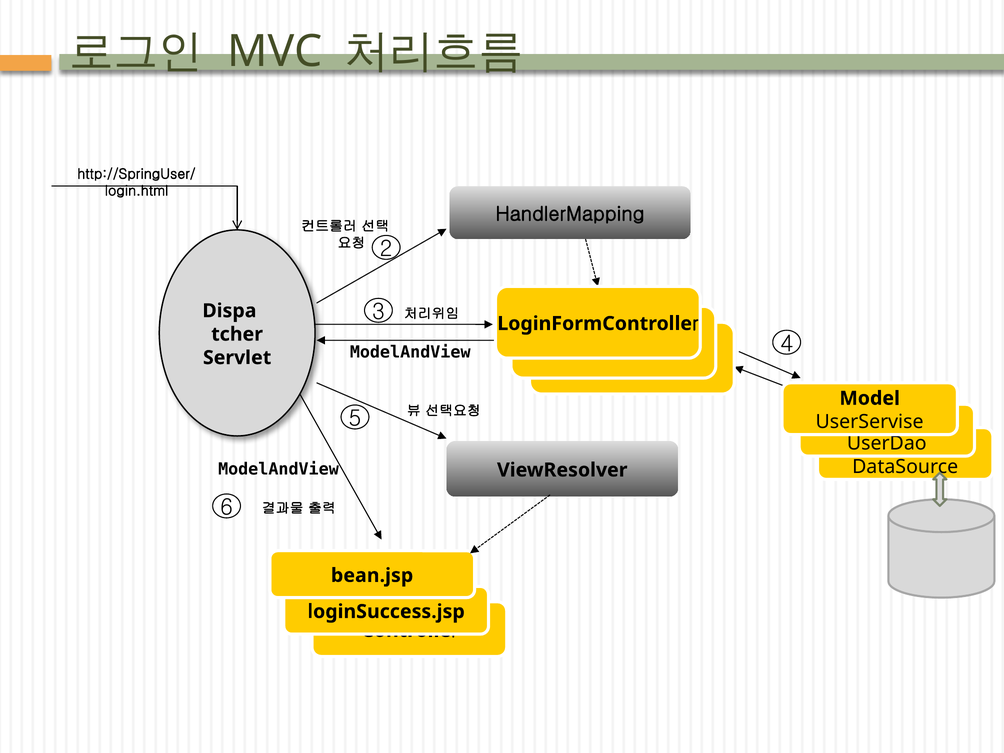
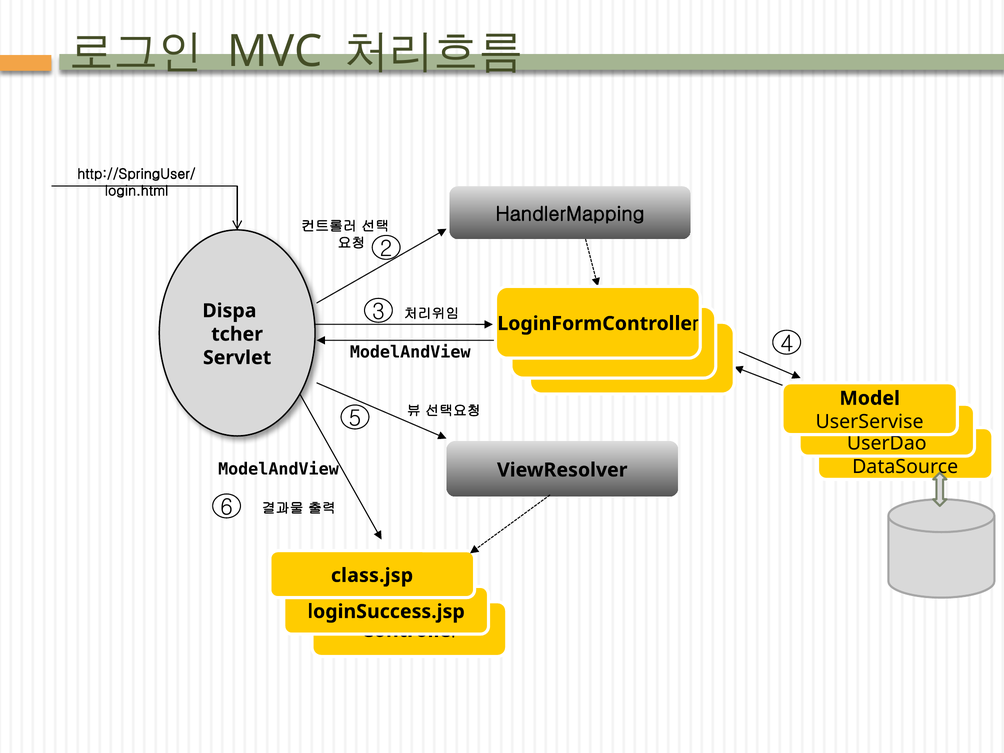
bean.jsp: bean.jsp -> class.jsp (372, 575)
